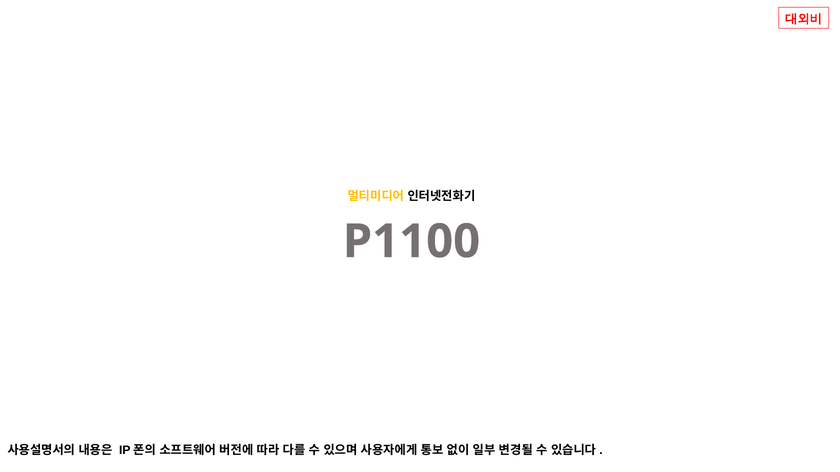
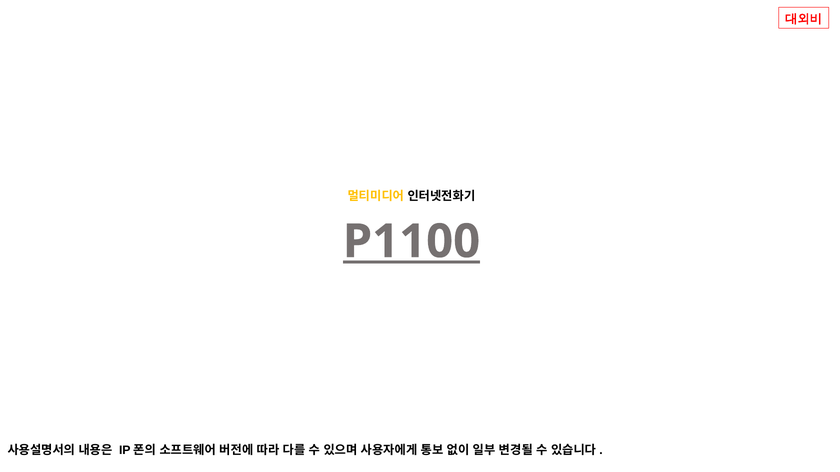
P1100 underline: none -> present (411, 242)
